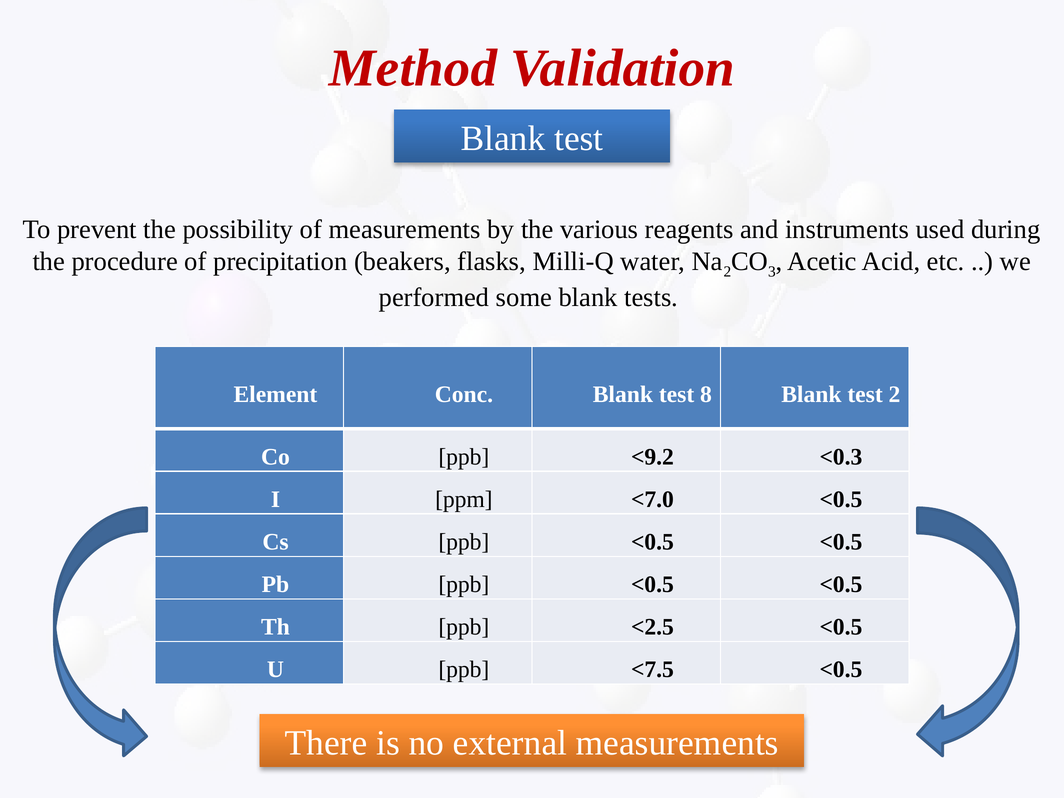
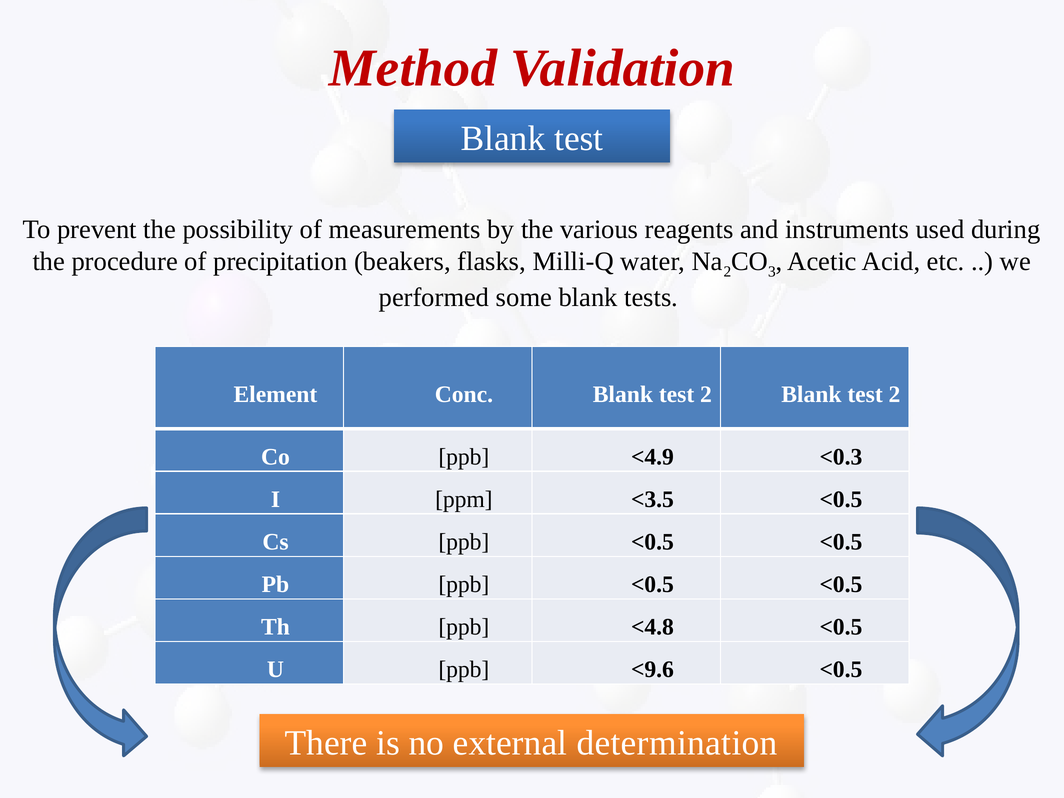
Conc Blank test 8: 8 -> 2 (706, 394)
<9.2: <9.2 -> <4.9 (652, 457)
<7.0: <7.0 -> <3.5 (652, 499)
<2.5: <2.5 -> <4.8 (652, 627)
<7.5: <7.5 -> <9.6 (652, 670)
external measurements: measurements -> determination (677, 743)
